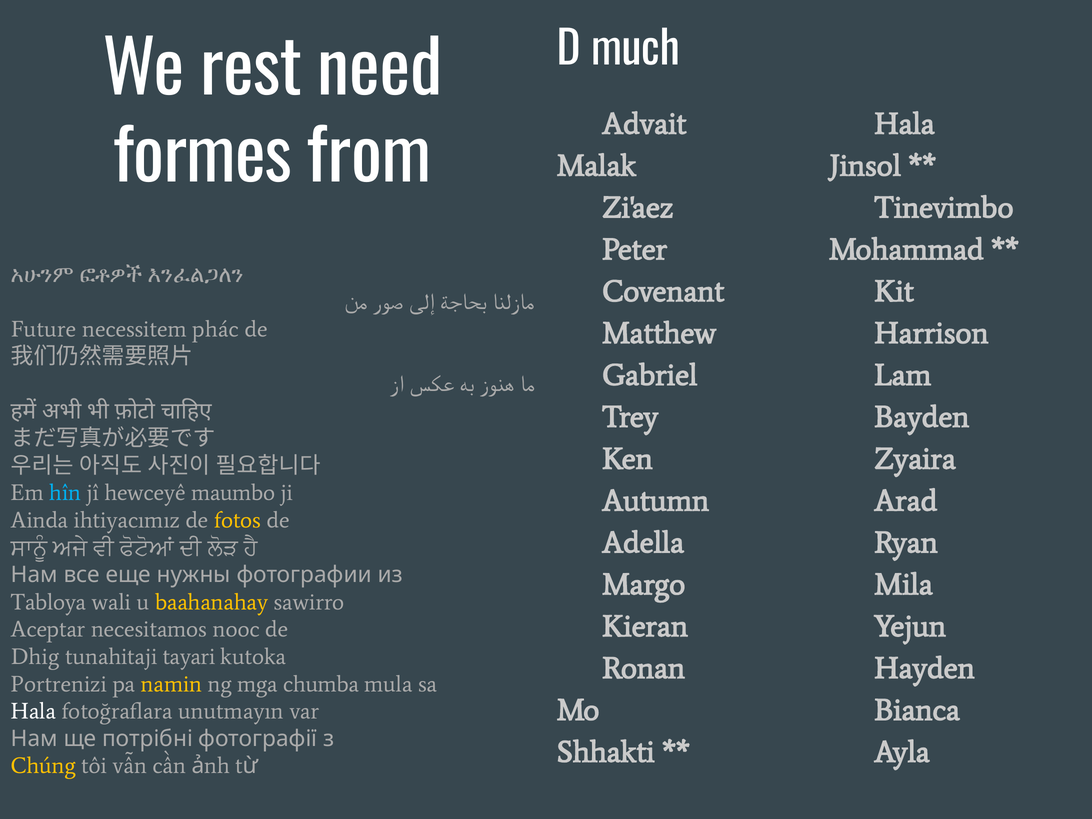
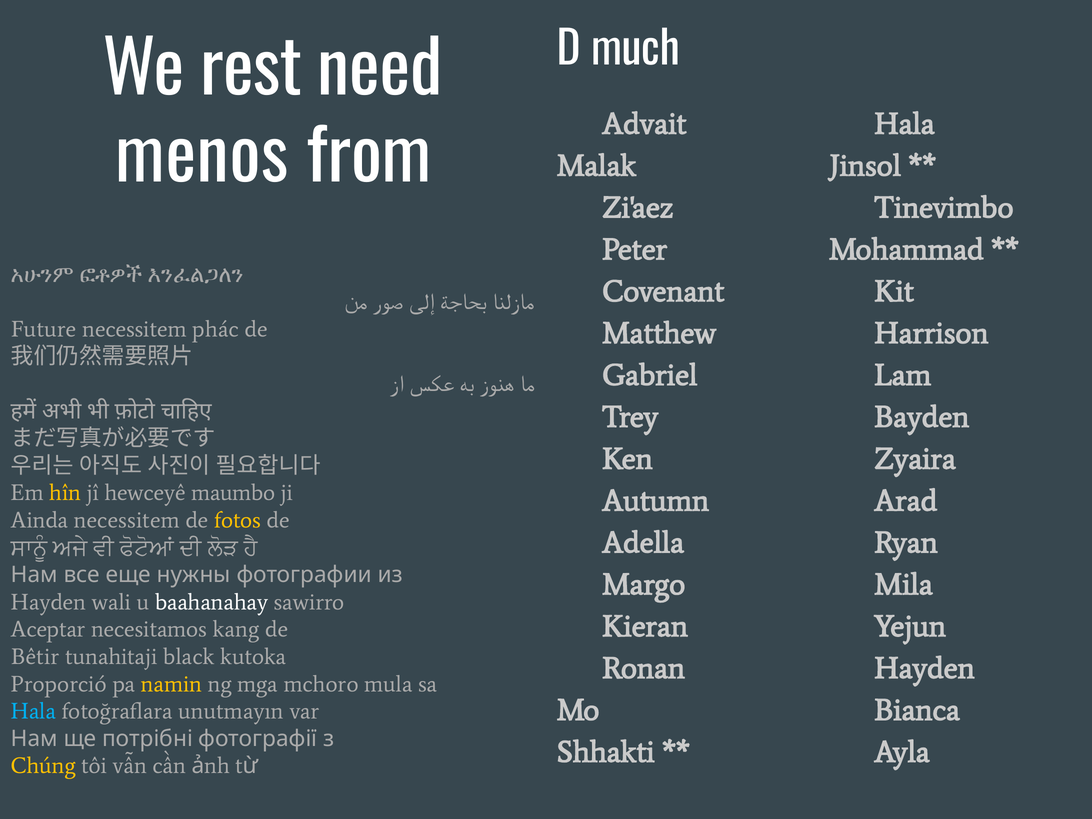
formes: formes -> menos (202, 158)
hîn colour: light blue -> yellow (65, 493)
Ainda ihtiyacımız: ihtiyacımız -> necessitem (127, 520)
Tabloya: Tabloya -> Hayden (48, 602)
baahanahay colour: yellow -> white (212, 602)
nooc: nooc -> kang (236, 629)
Dhig: Dhig -> Bêtir (35, 657)
tayari: tayari -> black (189, 657)
Portrenizi: Portrenizi -> Proporció (59, 684)
chumba: chumba -> mchoro (321, 684)
Hala colour: white -> light blue (33, 711)
